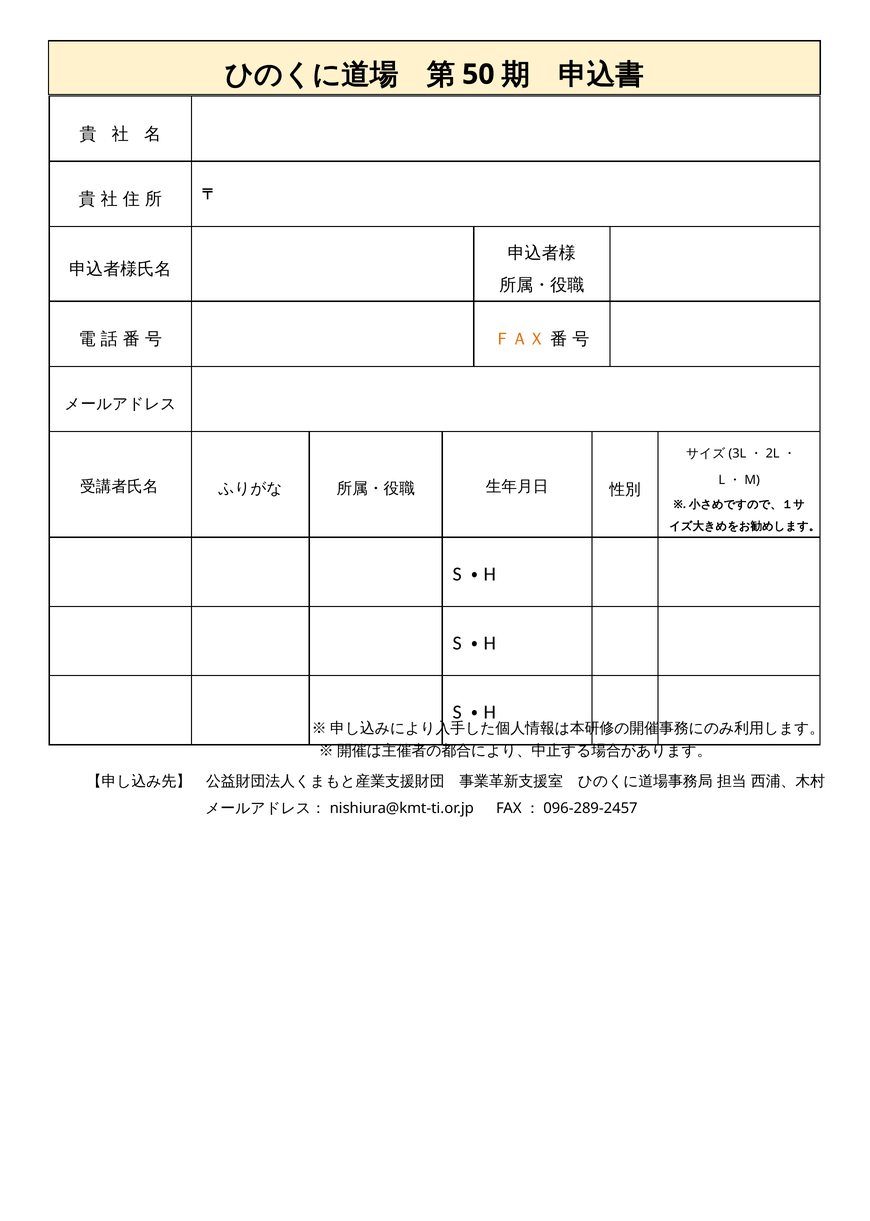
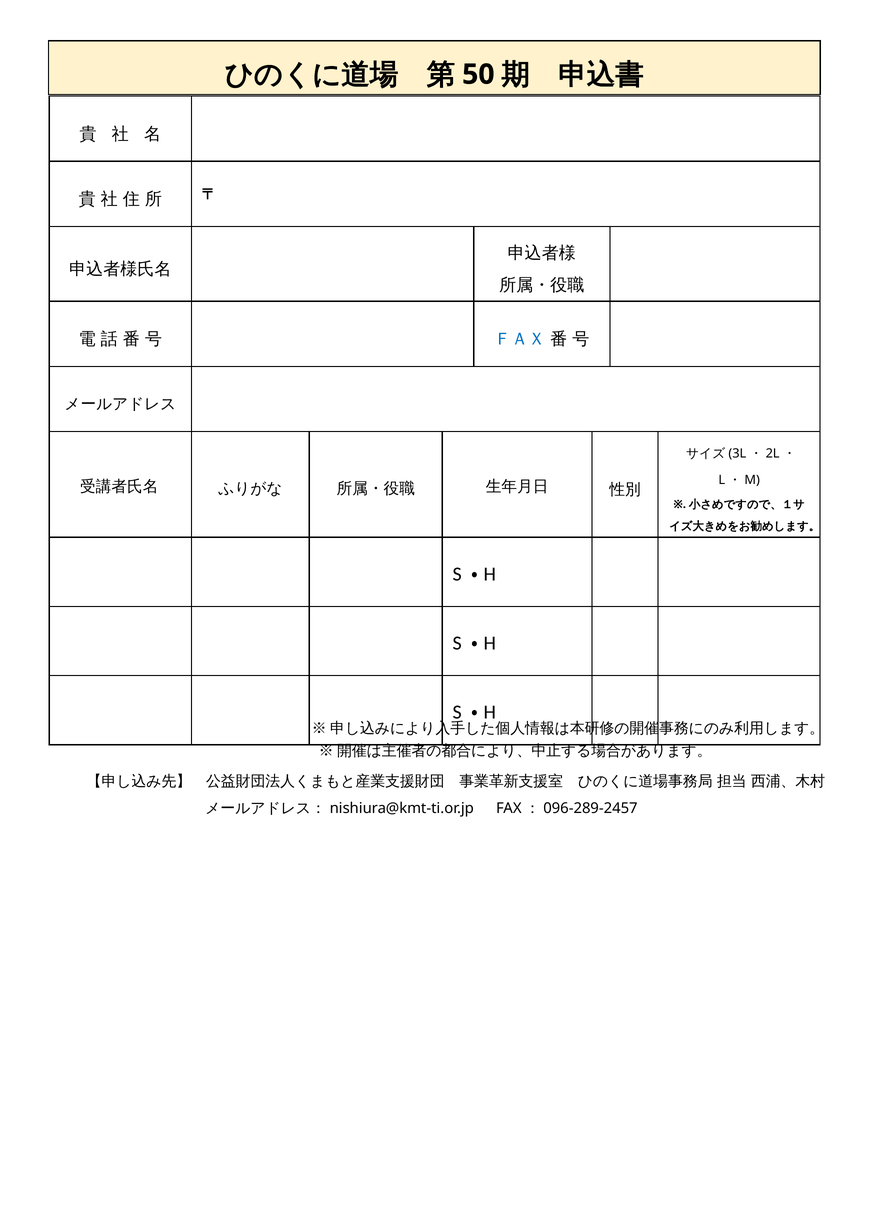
ＦＡＸ colour: orange -> blue (520, 339)
